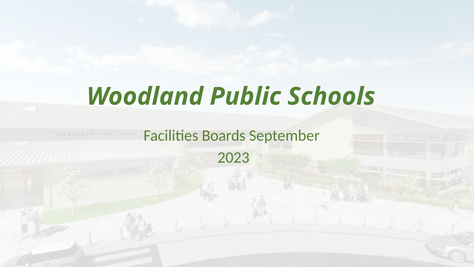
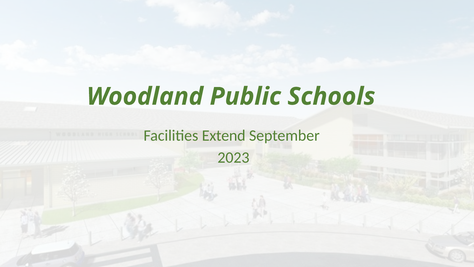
Boards: Boards -> Extend (224, 135)
